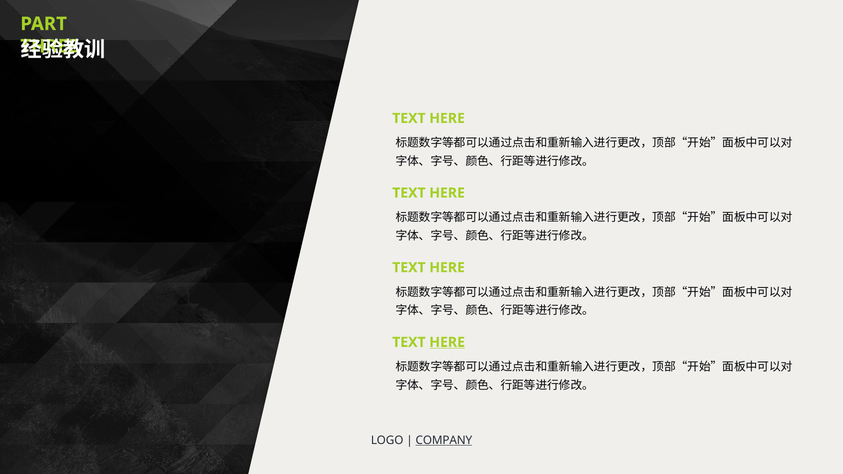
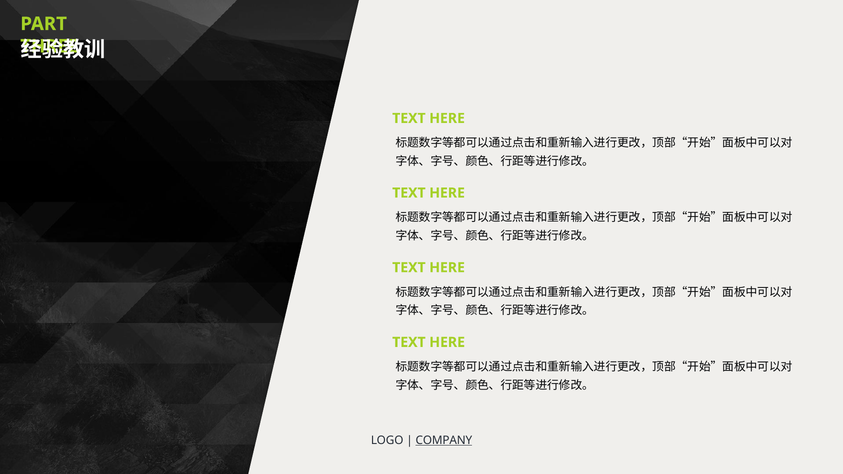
HERE underline: present -> none (447, 342)
